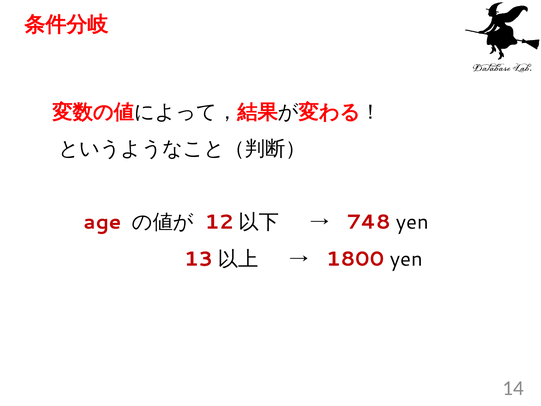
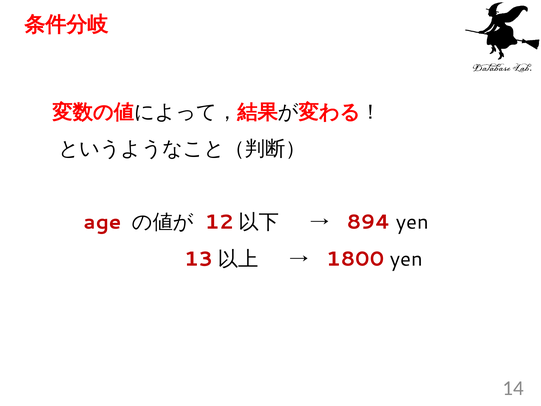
748: 748 -> 894 (369, 222)
